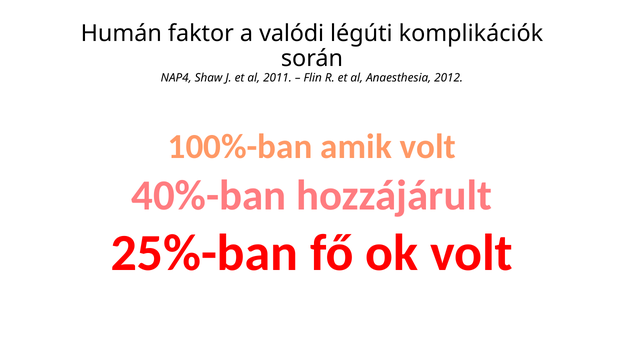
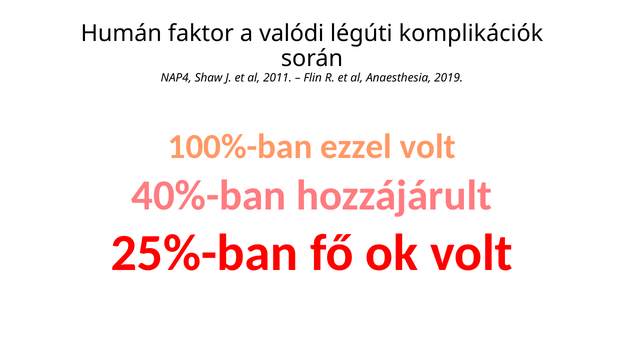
2012: 2012 -> 2019 (449, 78)
amik: amik -> ezzel (356, 147)
